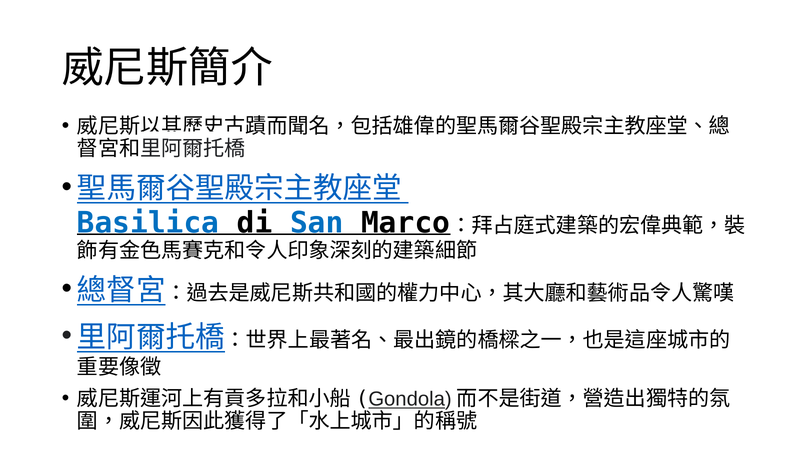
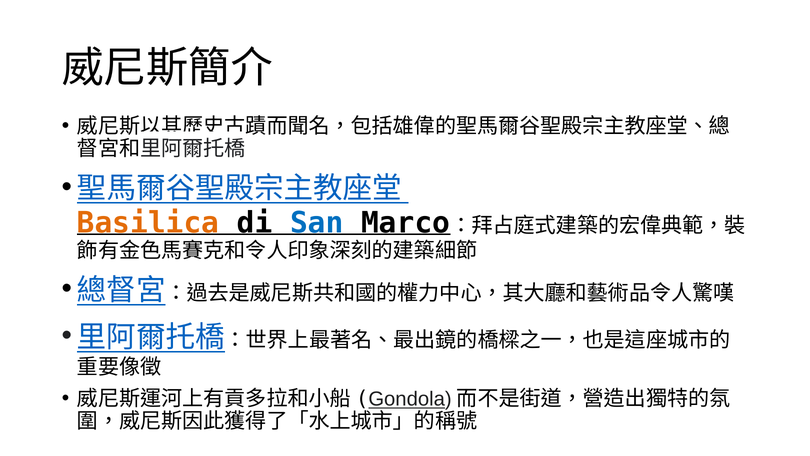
Basilica colour: blue -> orange (148, 223)
